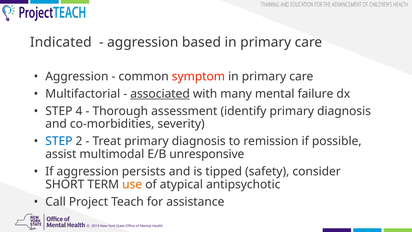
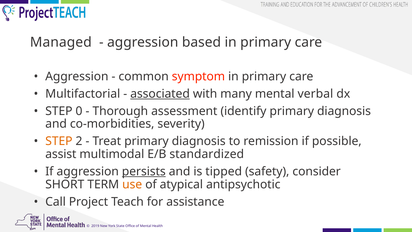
Indicated: Indicated -> Managed (61, 42)
failure: failure -> verbal (315, 94)
4: 4 -> 0 (79, 111)
STEP colour: blue -> orange (59, 141)
unresponsive: unresponsive -> standardized (207, 154)
persists underline: none -> present (144, 171)
